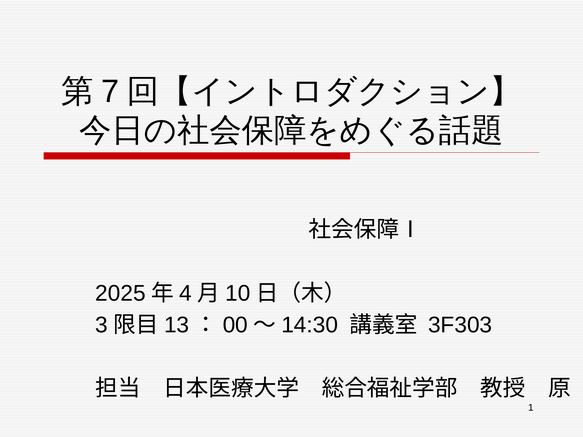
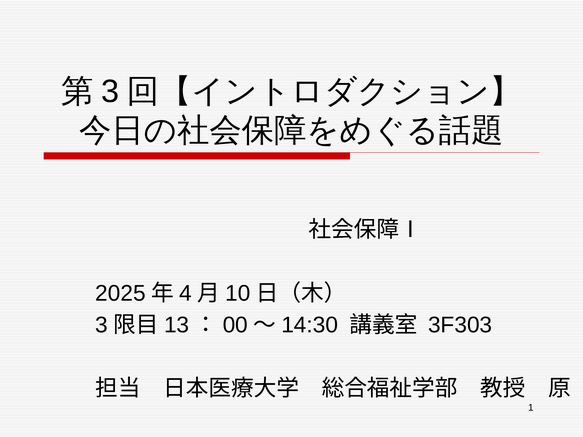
7: 7 -> 3 (110, 92)
